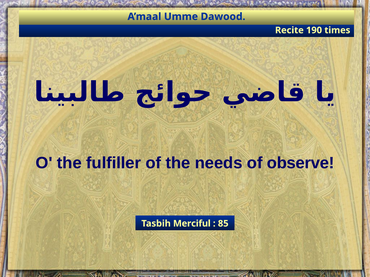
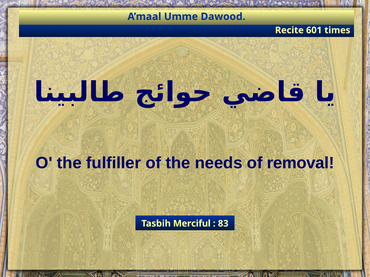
190: 190 -> 601 (314, 30)
observe: observe -> removal (301, 163)
85: 85 -> 83 (223, 224)
